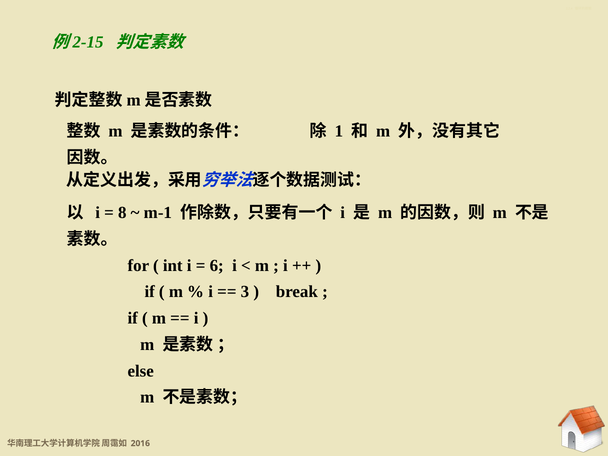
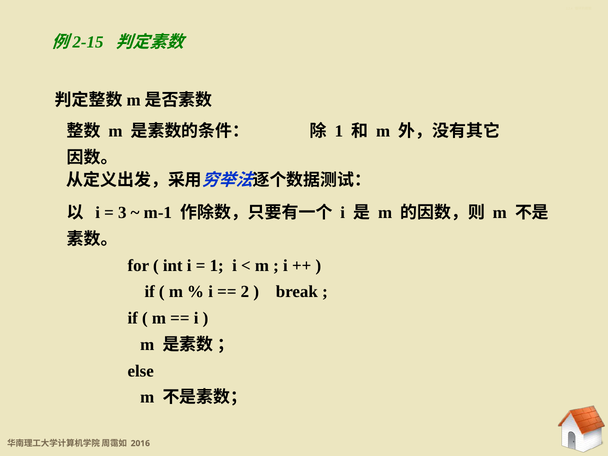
8: 8 -> 3 (122, 213)
6: 6 -> 1 (217, 266)
3: 3 -> 2 (245, 292)
